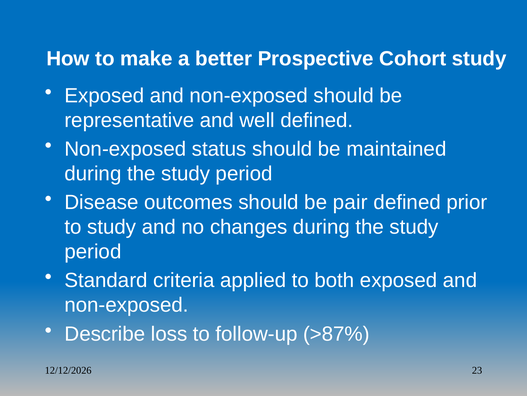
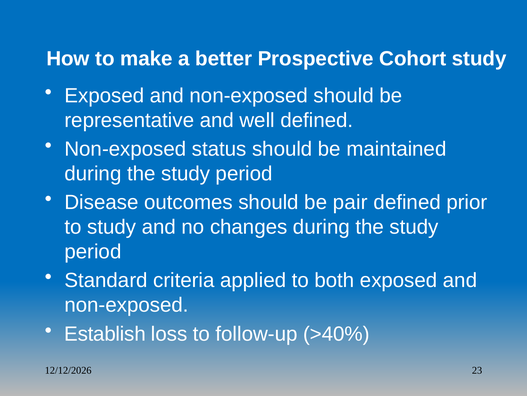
Describe: Describe -> Establish (105, 333)
>87%: >87% -> >40% (336, 333)
